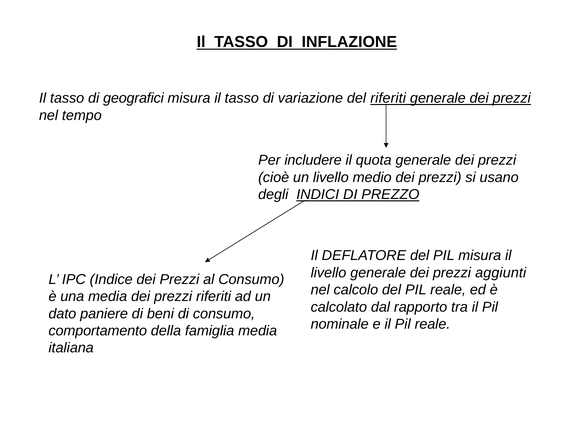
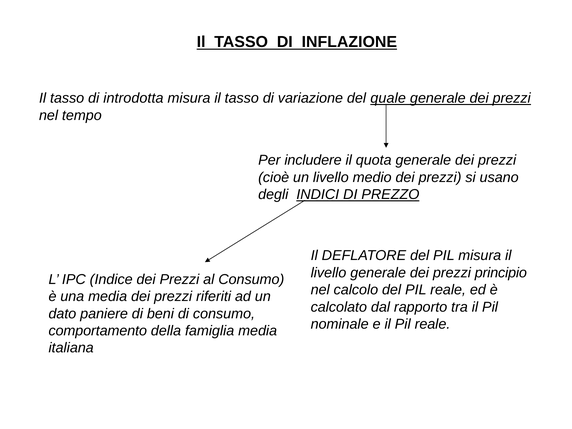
geografici: geografici -> introdotta (133, 98)
del riferiti: riferiti -> quale (388, 98)
aggiunti: aggiunti -> principio (501, 273)
